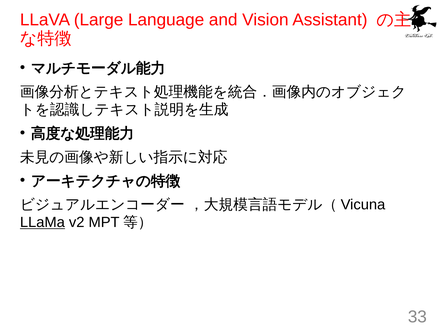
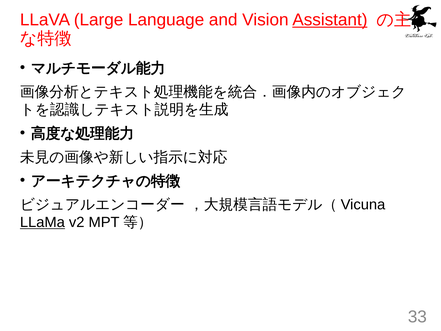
Assistant underline: none -> present (330, 20)
